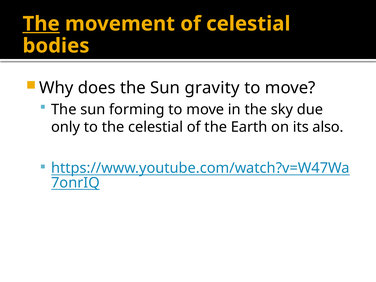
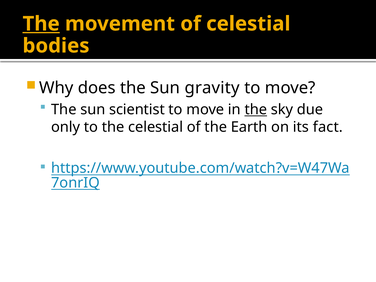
forming: forming -> scientist (137, 110)
the underline: none -> present (256, 110)
also: also -> fact (328, 127)
